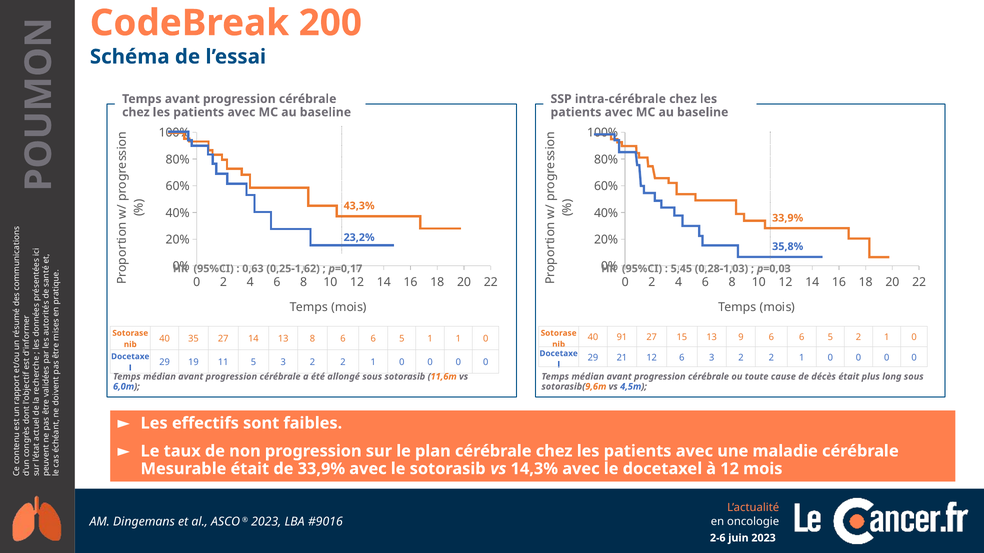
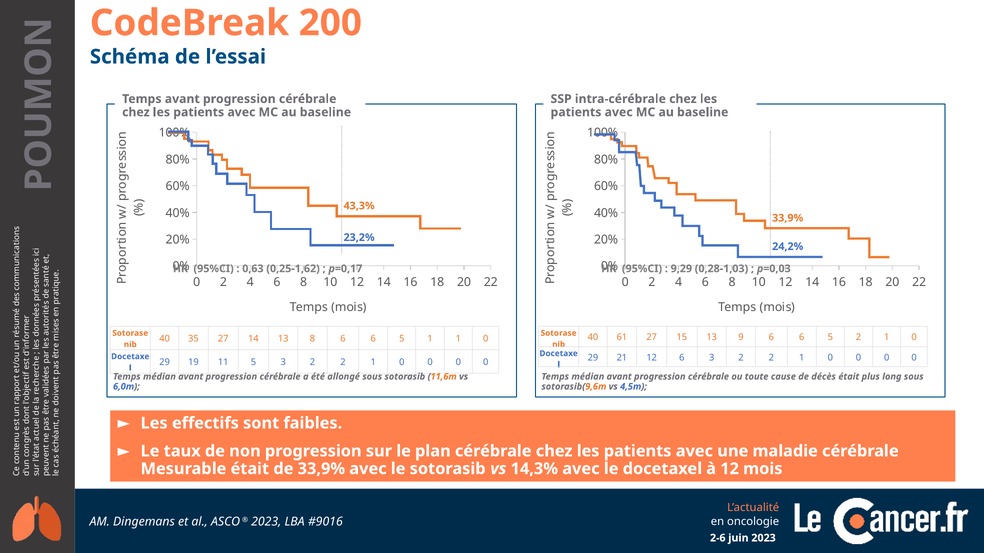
35,8%: 35,8% -> 24,2% (788, 247)
5,45: 5,45 -> 9,29 (681, 269)
91: 91 -> 61 (622, 338)
